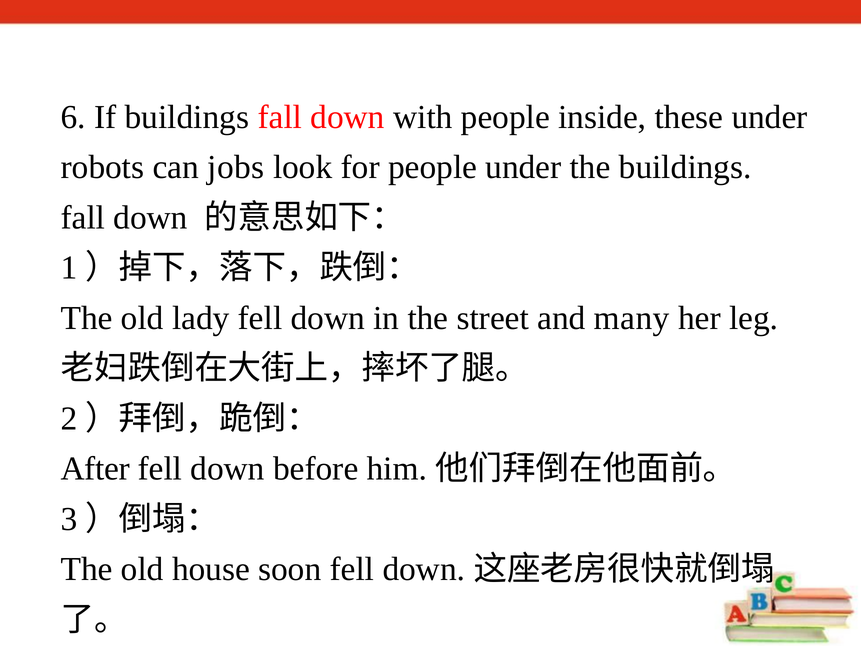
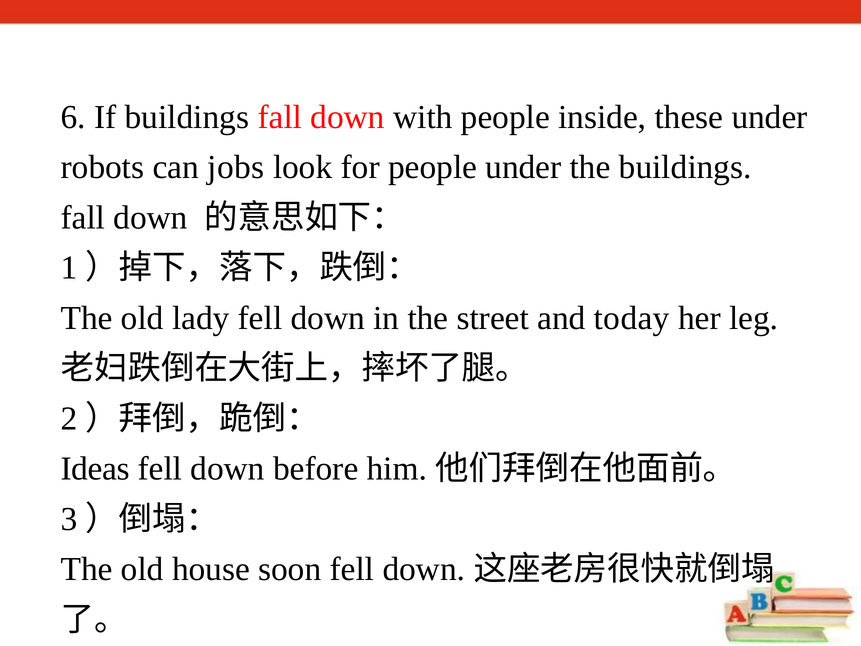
many: many -> today (632, 318)
After: After -> Ideas (95, 469)
